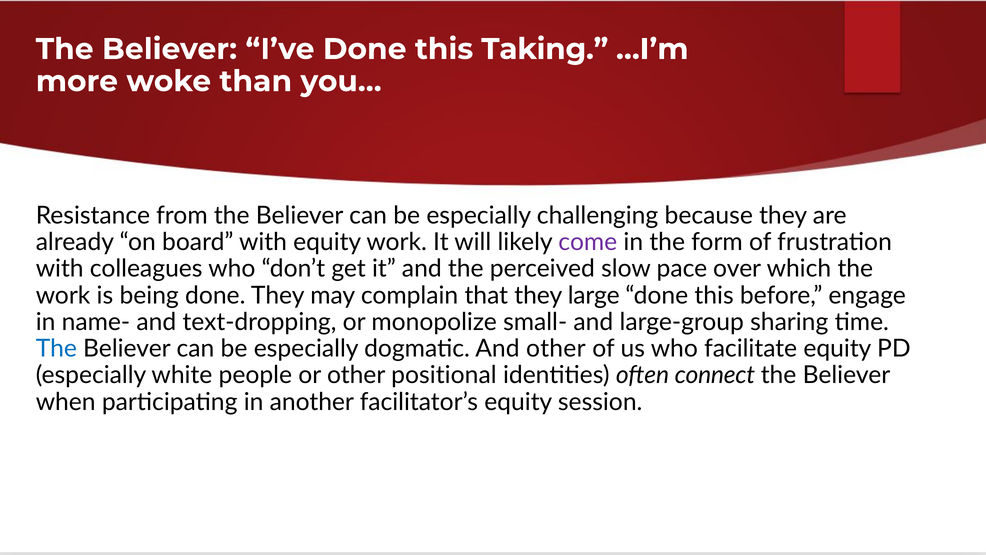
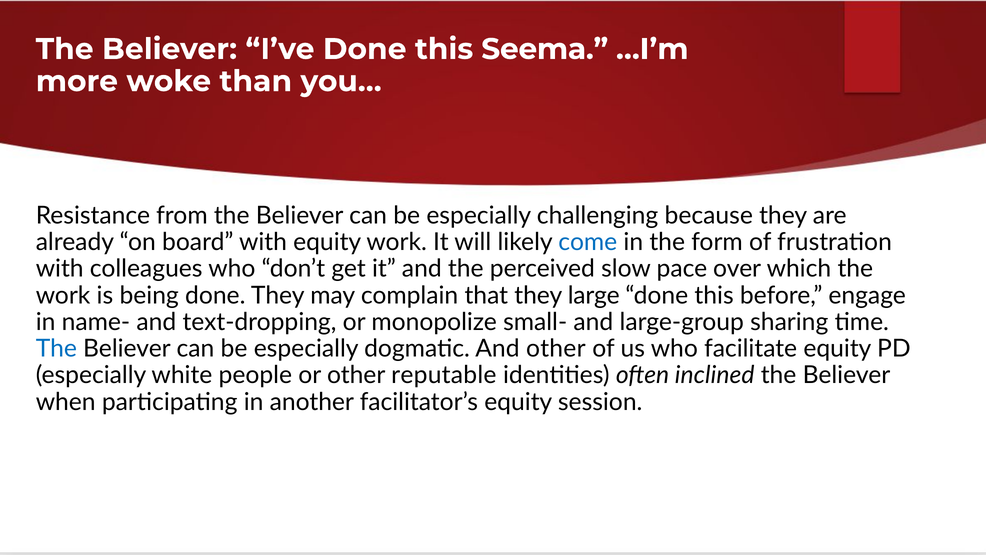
Taking: Taking -> Seema (545, 49)
come colour: purple -> blue (588, 242)
positional: positional -> reputable (444, 375)
connect: connect -> inclined (715, 375)
